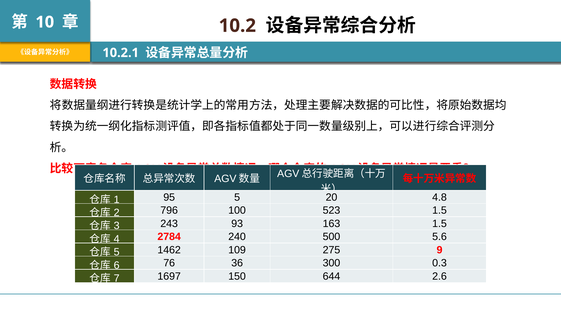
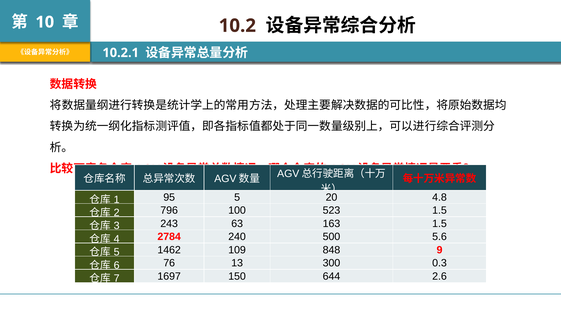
93: 93 -> 63 (237, 223)
275: 275 -> 848 (331, 250)
36: 36 -> 13 (237, 263)
